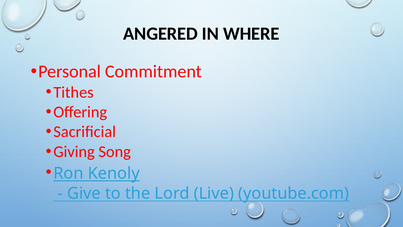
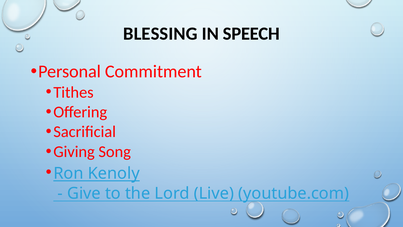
ANGERED: ANGERED -> BLESSING (160, 34)
WHERE: WHERE -> SPEECH (251, 34)
